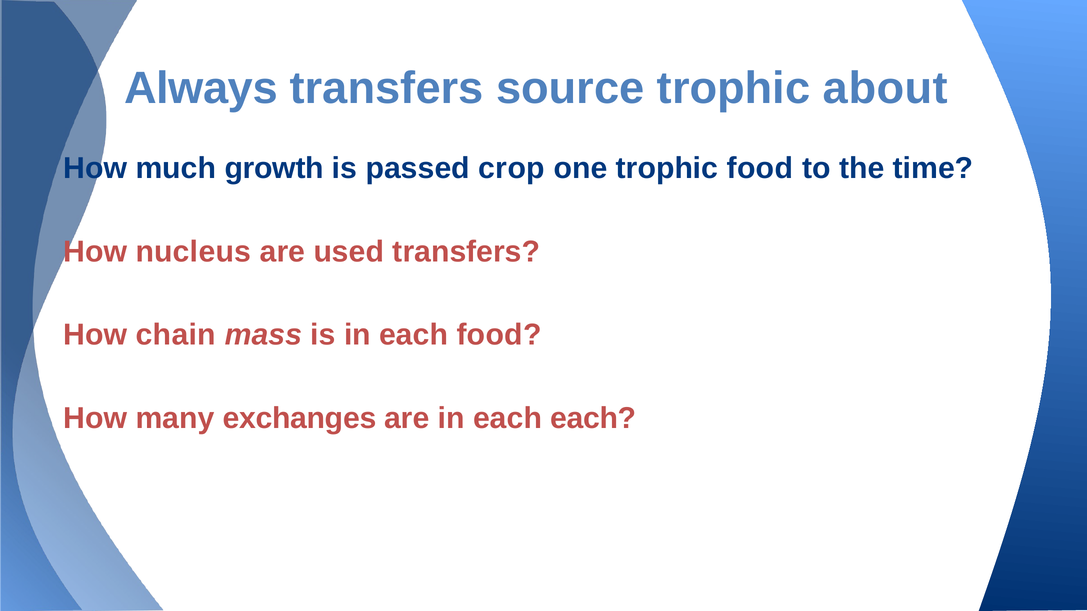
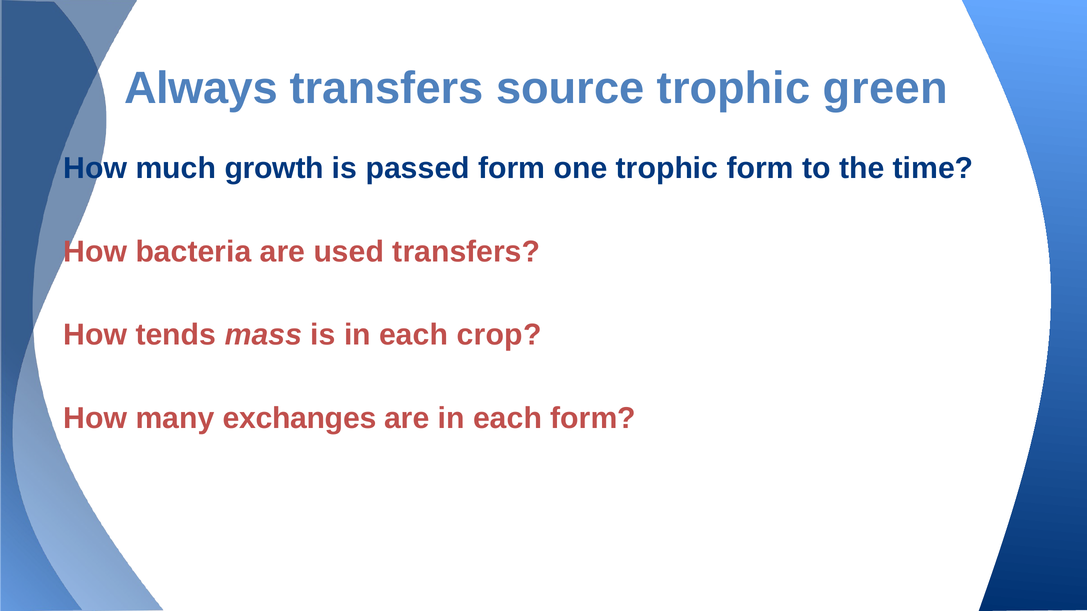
about: about -> green (885, 89)
passed crop: crop -> form (512, 168)
trophic food: food -> form (760, 168)
nucleus: nucleus -> bacteria (193, 252)
chain: chain -> tends (176, 335)
each food: food -> crop (499, 335)
each each: each -> form (593, 419)
